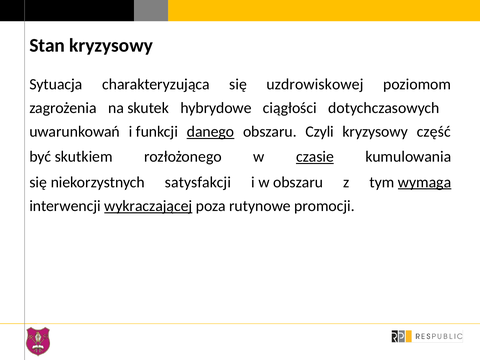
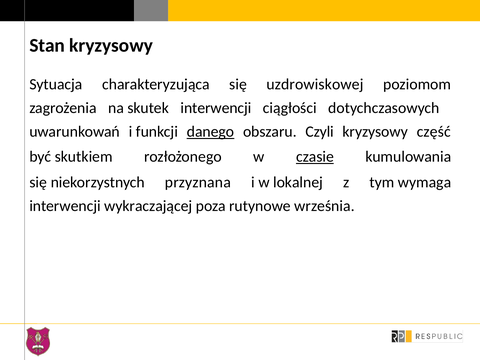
skutek hybrydowe: hybrydowe -> interwencji (216, 108)
satysfakcji: satysfakcji -> przyznana (198, 182)
w obszaru: obszaru -> lokalnej (298, 182)
wymaga underline: present -> none (425, 182)
wykraczającej underline: present -> none (148, 206)
promocji: promocji -> września (324, 206)
